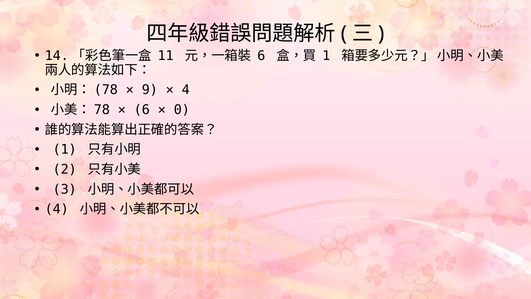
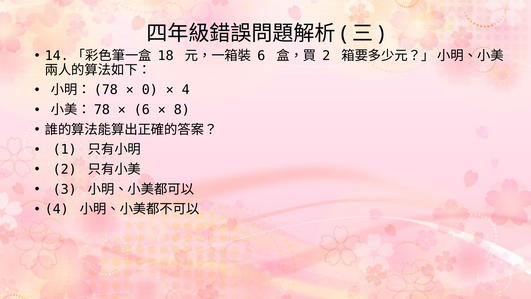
11: 11 -> 18 (166, 56)
1: 1 -> 2 (326, 56)
9: 9 -> 0 (150, 90)
0: 0 -> 8 (182, 110)
